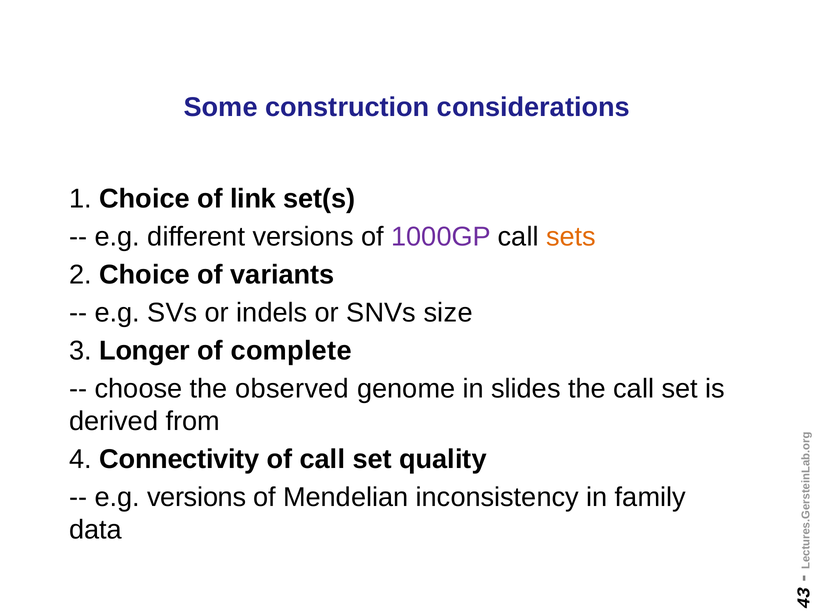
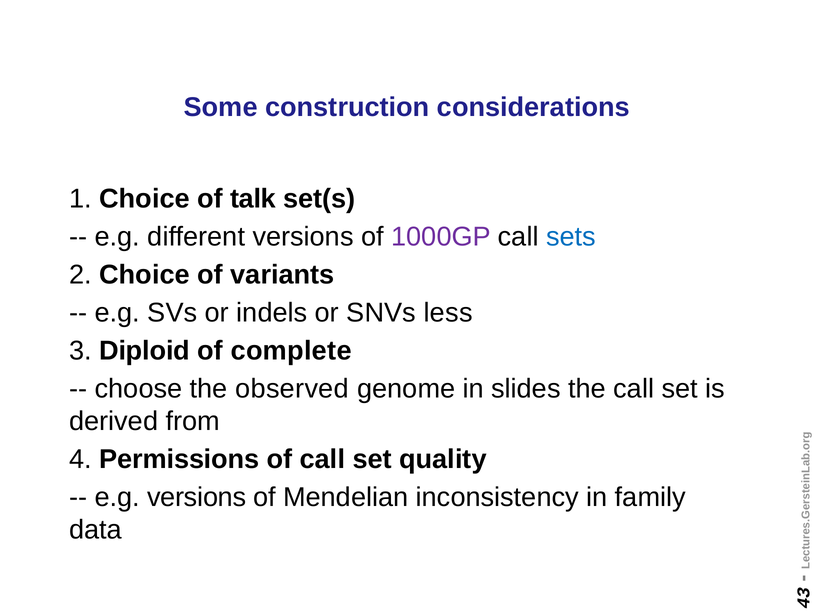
link: link -> talk (253, 199)
sets colour: orange -> blue (571, 237)
size: size -> less (448, 313)
Longer: Longer -> Diploid (145, 351)
Connectivity: Connectivity -> Permissions (179, 459)
